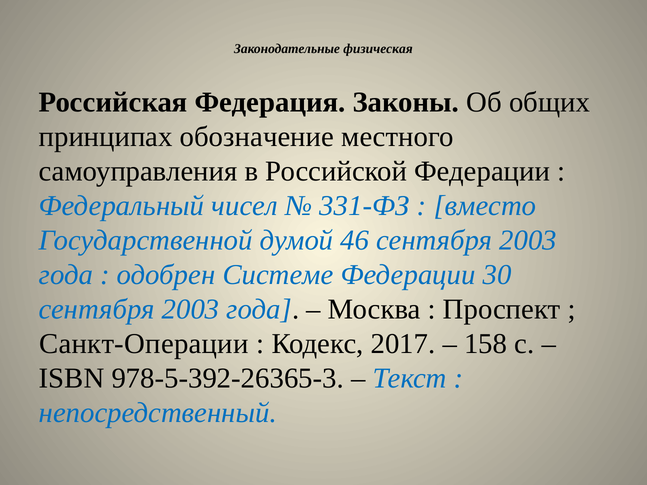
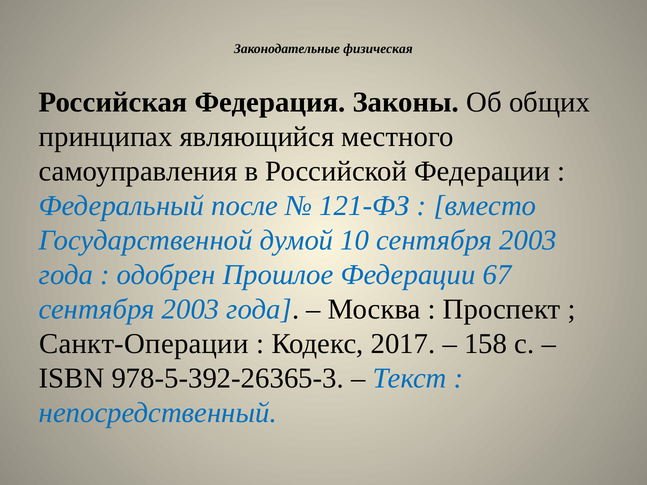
обозначение: обозначение -> являющийся (257, 137)
чисел: чисел -> после (245, 206)
331-ФЗ: 331-ФЗ -> 121-ФЗ (365, 206)
46: 46 -> 10 (355, 240)
Системе: Системе -> Прошлое (278, 275)
30: 30 -> 67 (497, 275)
